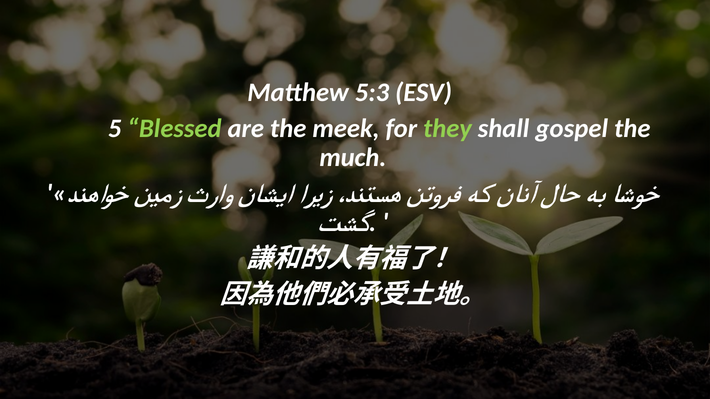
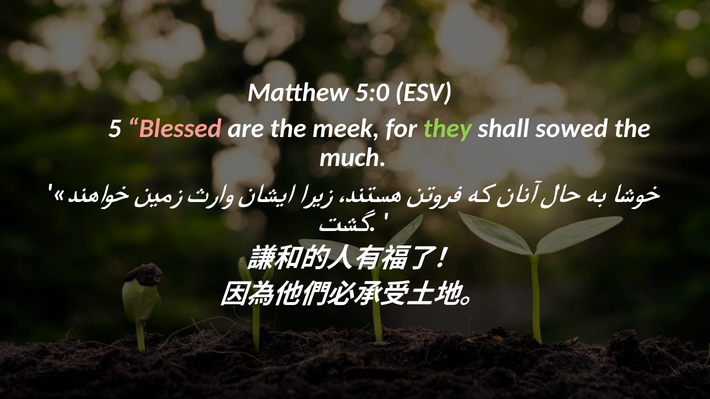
5:3: 5:3 -> 5:0 (372, 93)
Blessed colour: light green -> pink (174, 129)
gospel: gospel -> sowed (572, 129)
